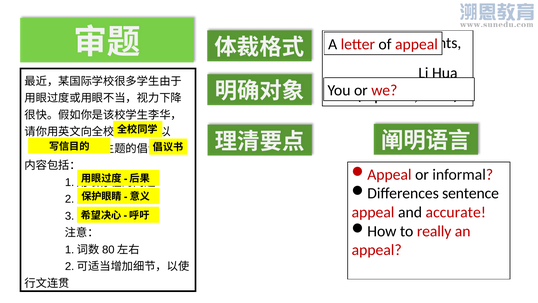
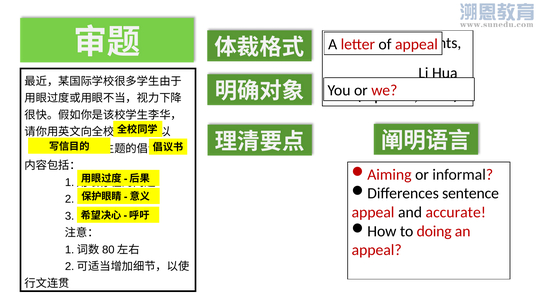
Appeal: Appeal -> Aiming (389, 174)
really: really -> doing (434, 231)
